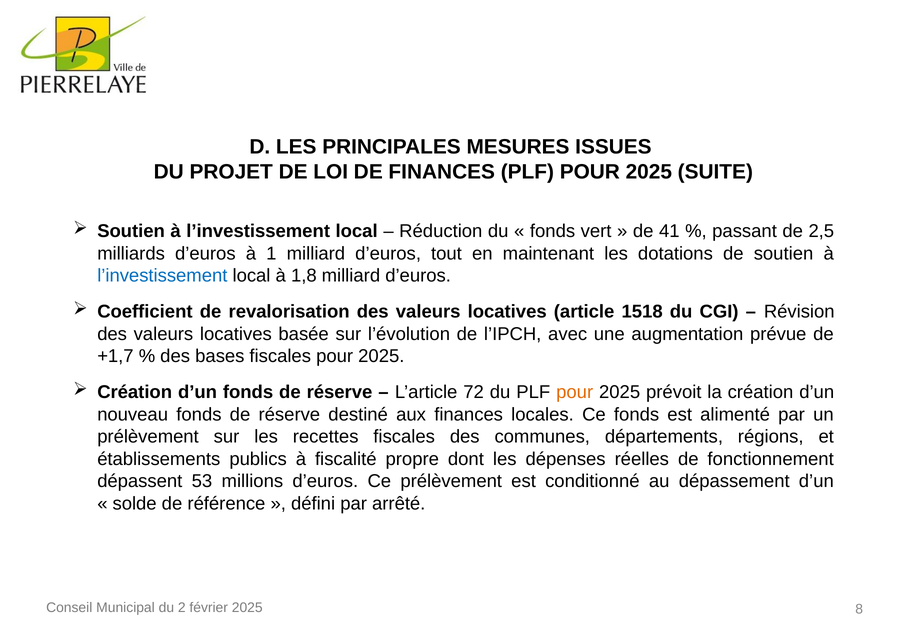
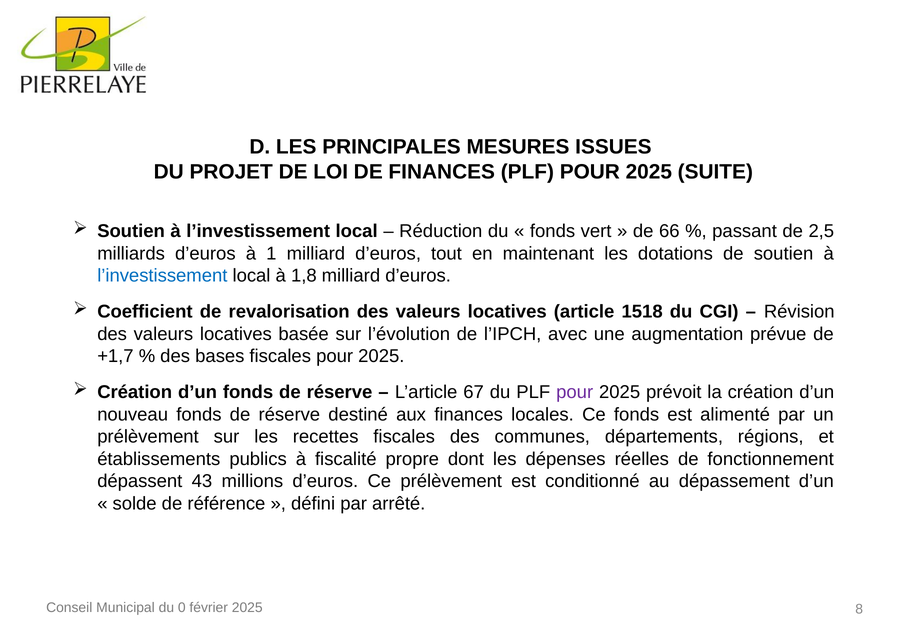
41: 41 -> 66 (669, 231)
72: 72 -> 67 (474, 392)
pour colour: orange -> purple (575, 392)
53: 53 -> 43 (202, 481)
2: 2 -> 0 (182, 608)
